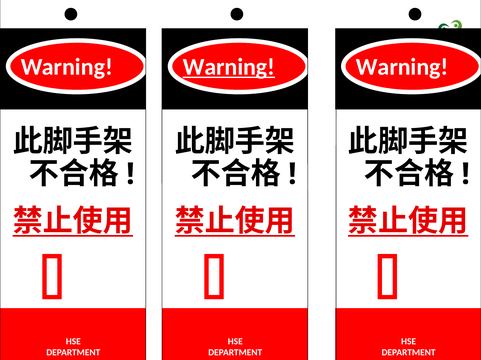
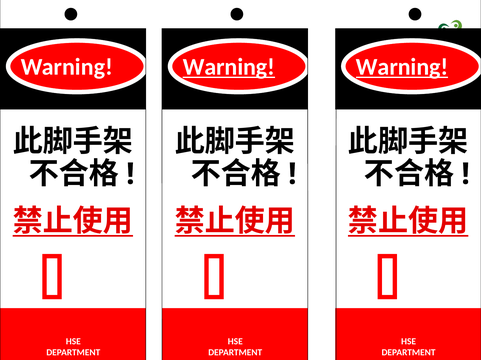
Warning underline: none -> present (402, 67)
